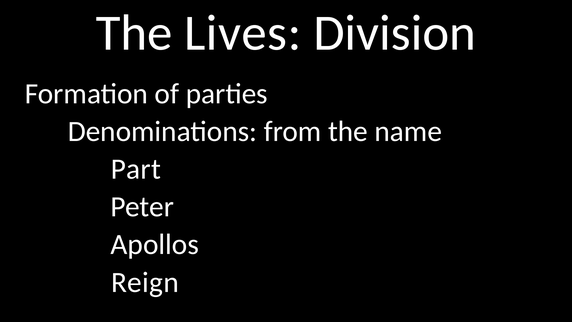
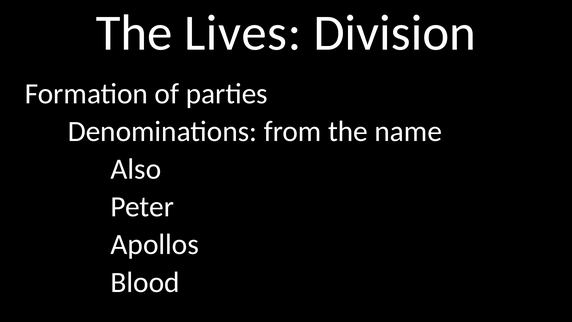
Part: Part -> Also (136, 169)
Reign: Reign -> Blood (145, 282)
